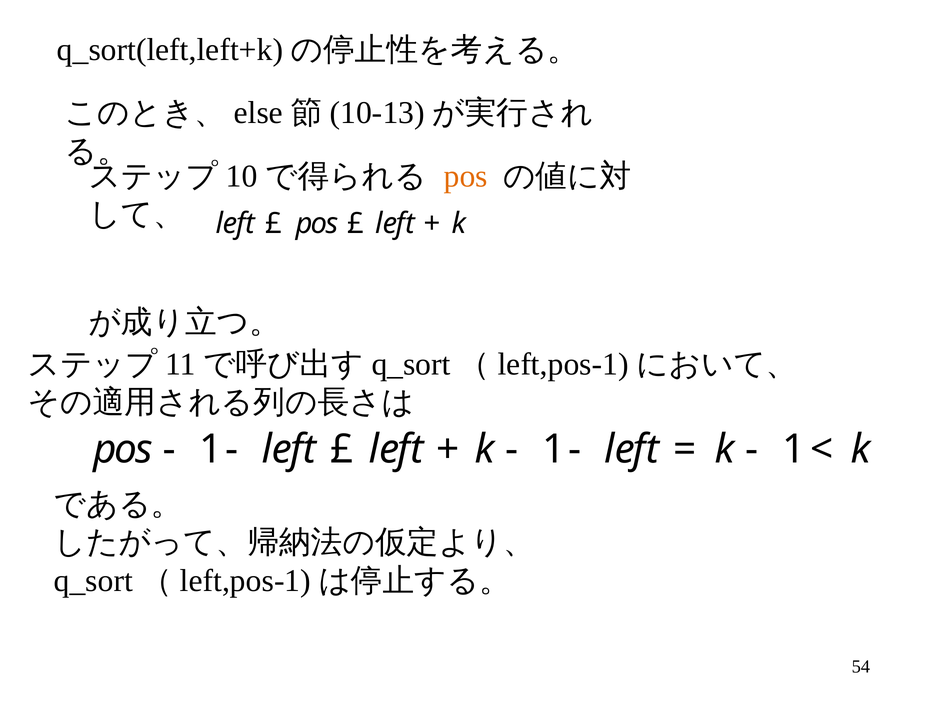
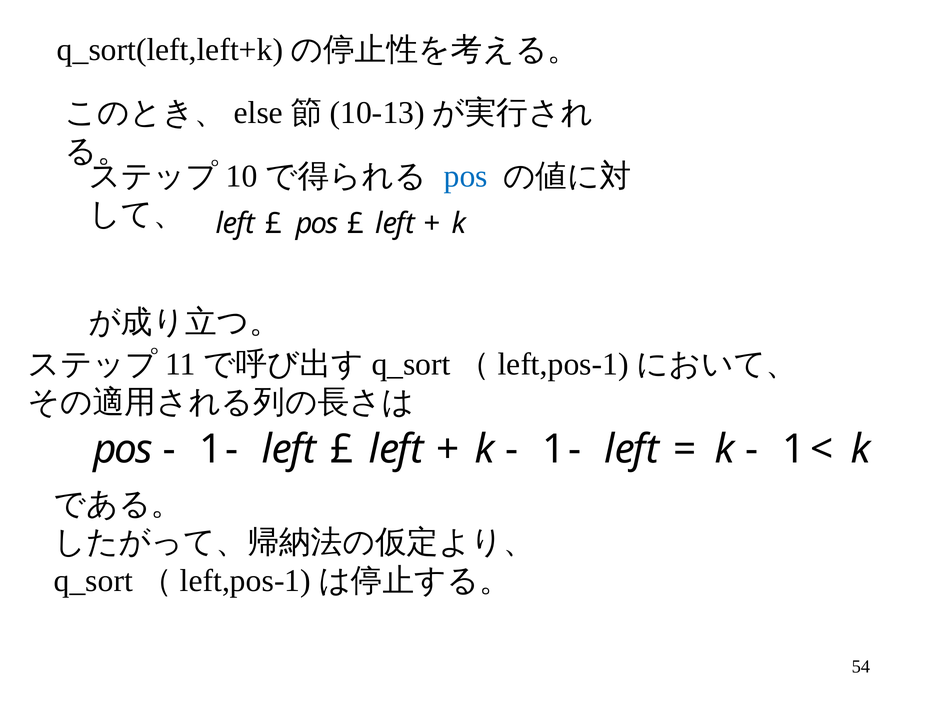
pos colour: orange -> blue (466, 176)
